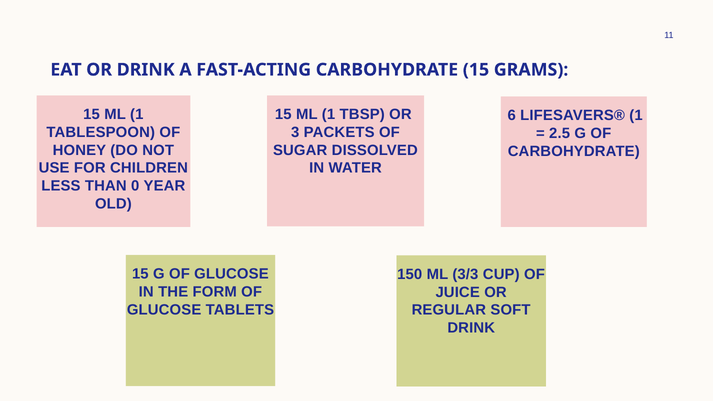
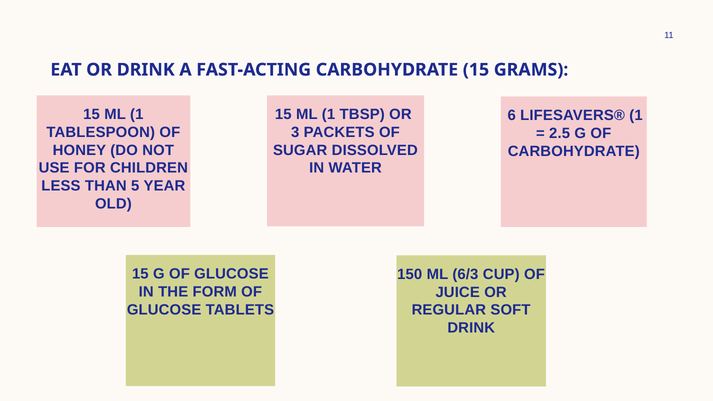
0: 0 -> 5 (135, 186)
3/3: 3/3 -> 6/3 (465, 274)
